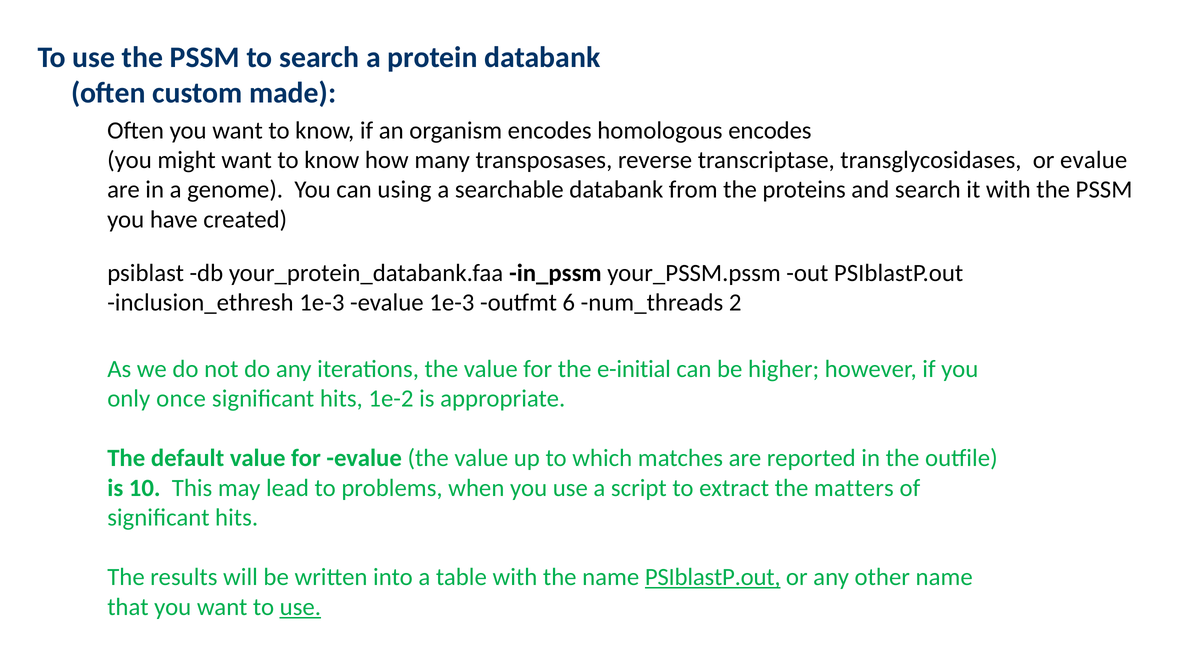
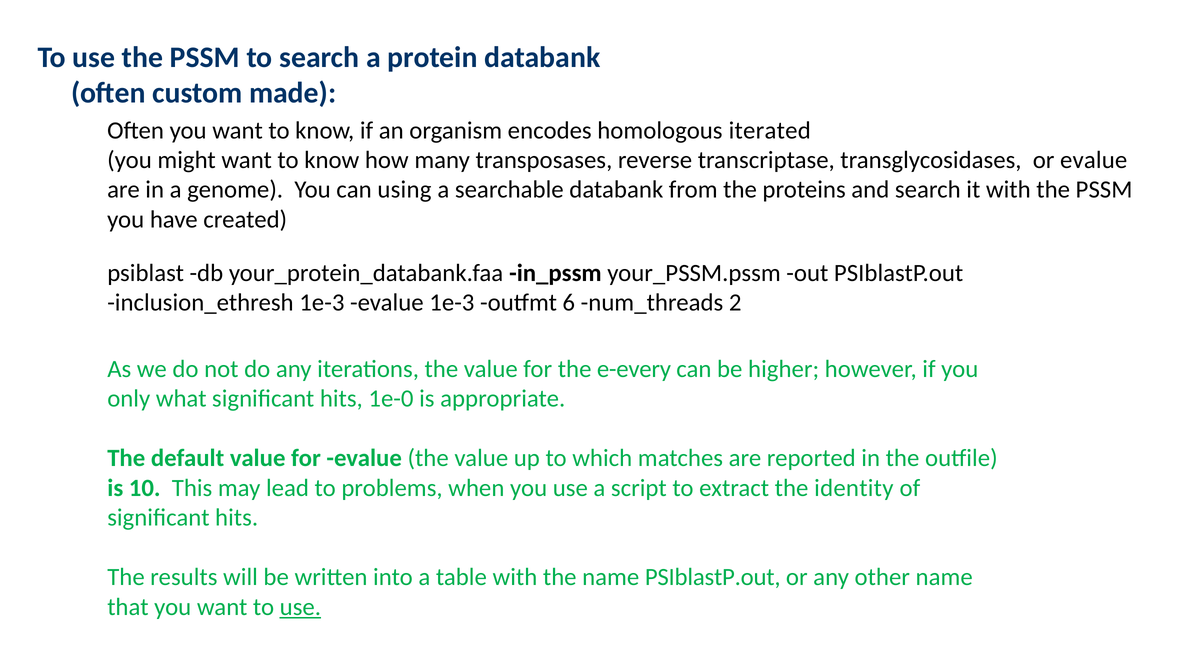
homologous encodes: encodes -> iterated (770, 130)
e-initial: e-initial -> e-every (634, 369)
once: once -> what (181, 399)
1e-2: 1e-2 -> 1e-0 (391, 399)
matters: matters -> identity (854, 488)
PSIblastP.out underline: present -> none (713, 577)
